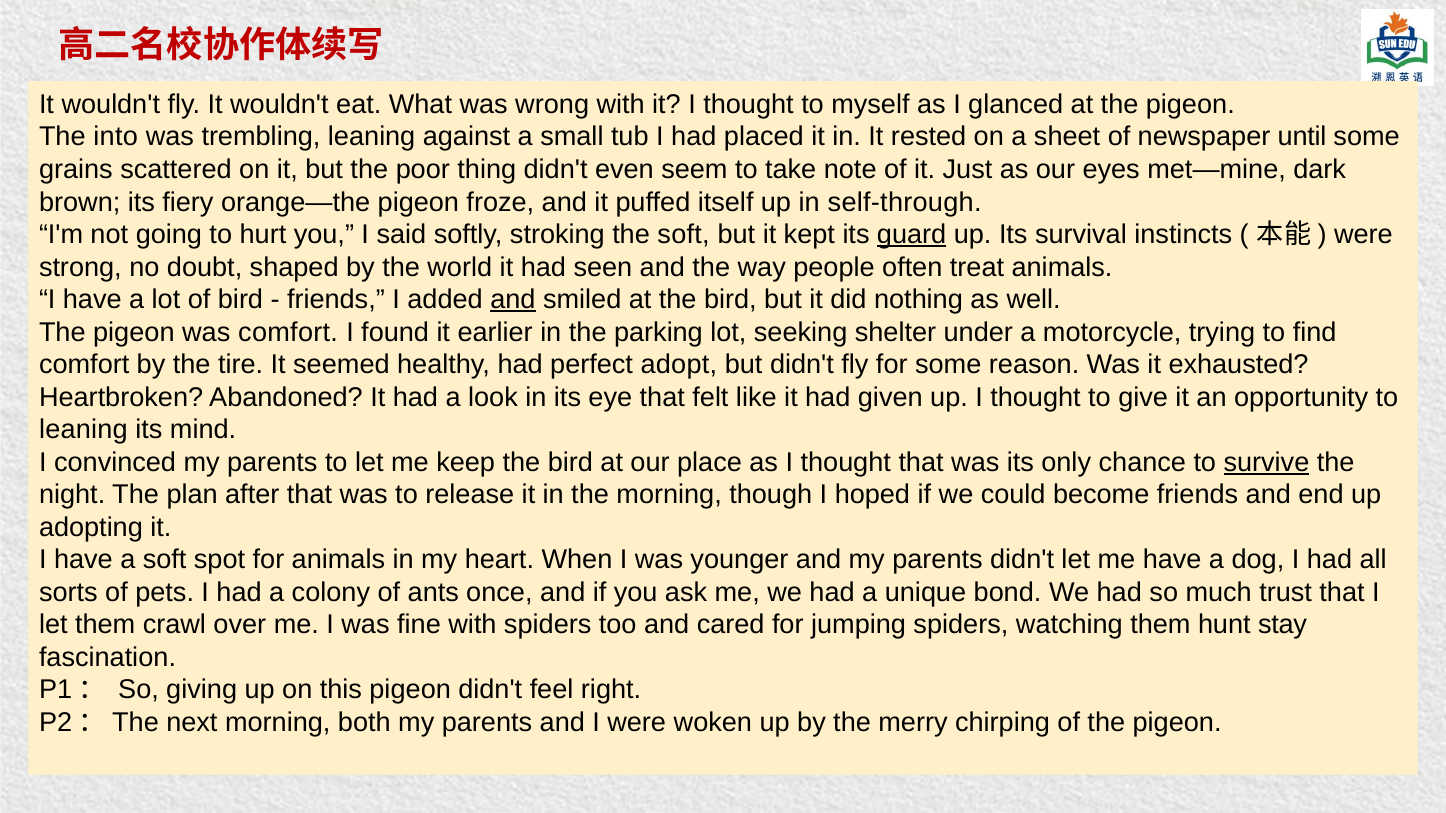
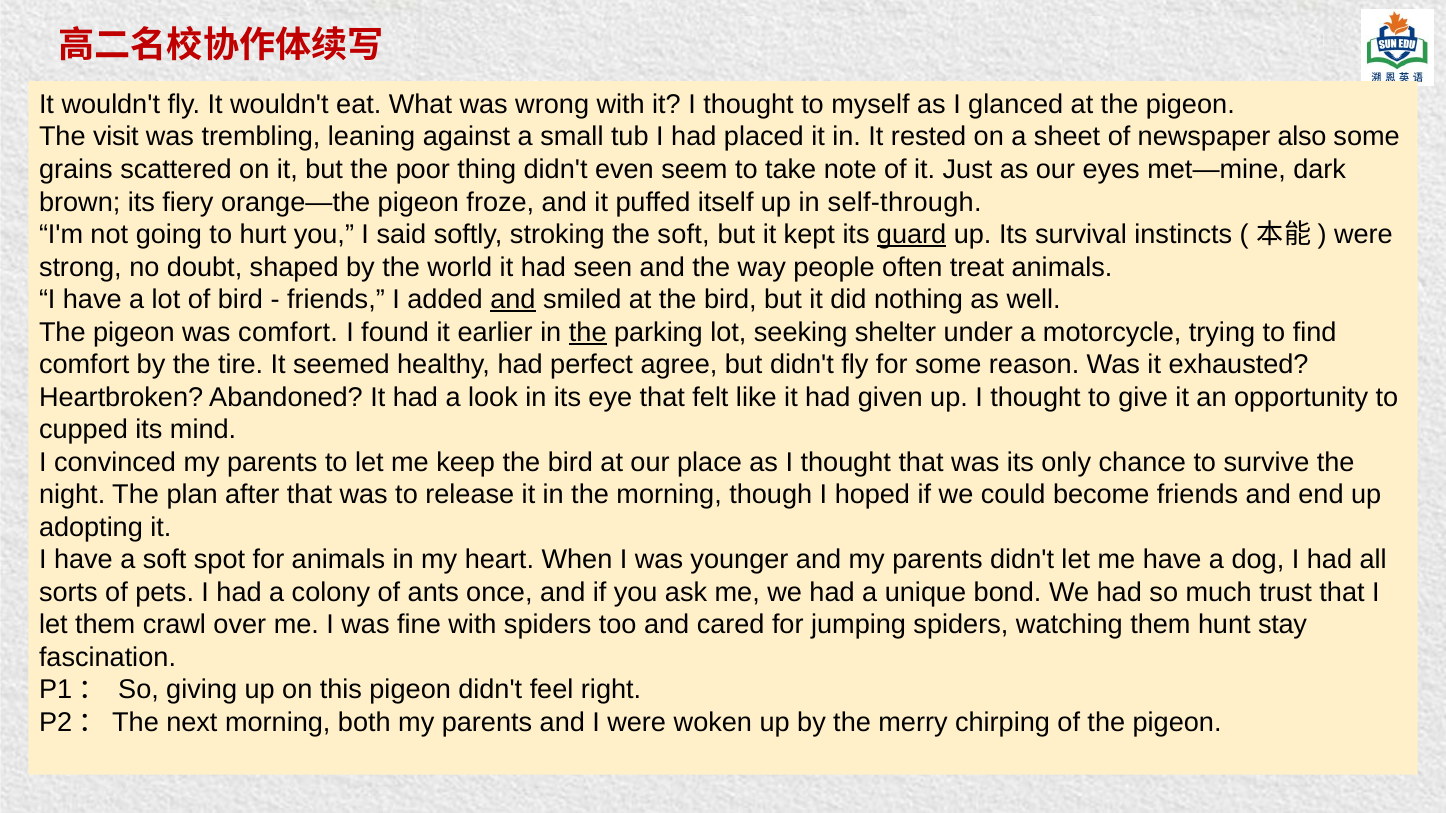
into: into -> visit (116, 137)
until: until -> also (1302, 137)
the underline: none -> present (588, 332)
adopt: adopt -> agree (679, 365)
leaning: leaning -> cupped (83, 430)
survive underline: present -> none (1266, 462)
